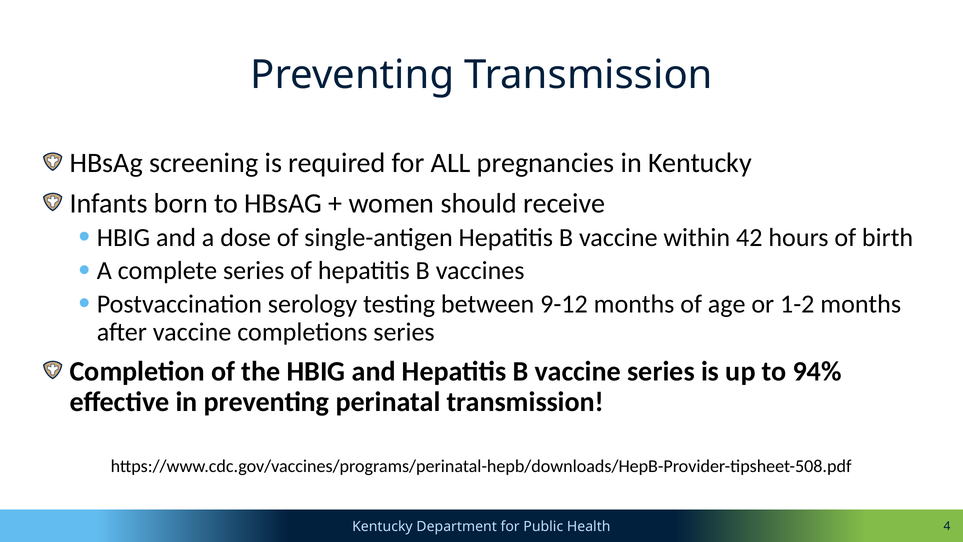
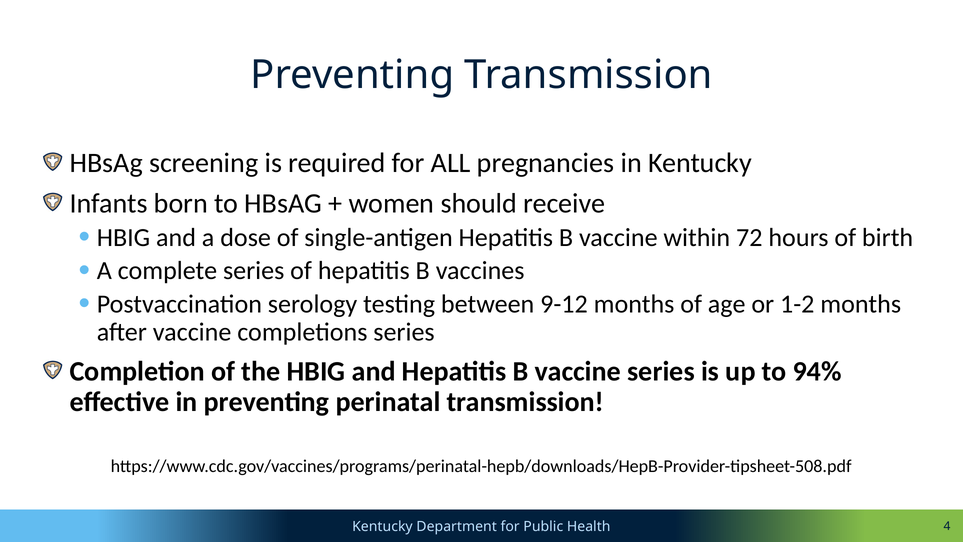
42: 42 -> 72 (749, 237)
